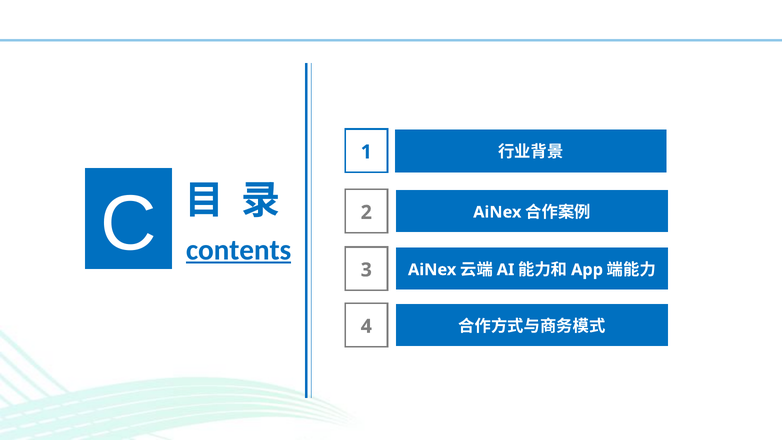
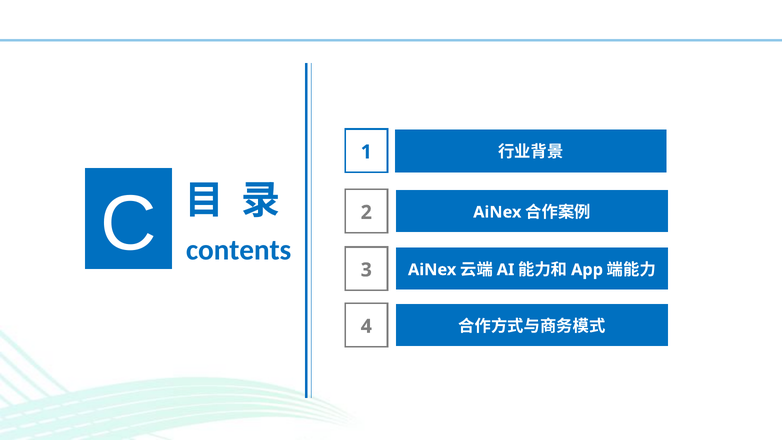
contents underline: present -> none (239, 250)
